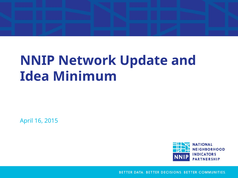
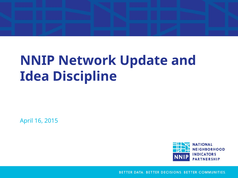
Minimum: Minimum -> Discipline (85, 77)
